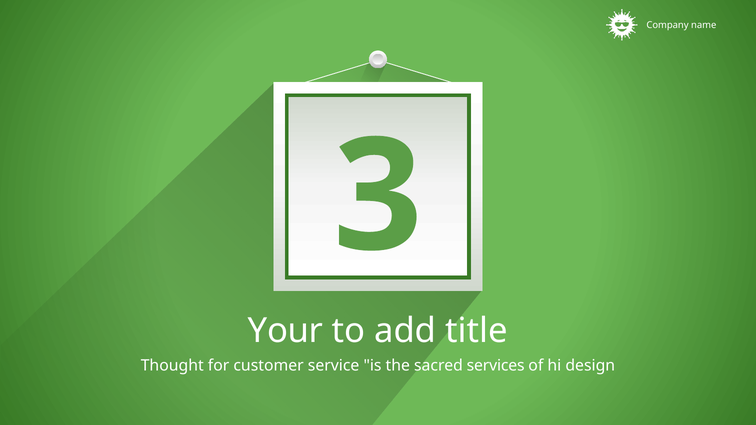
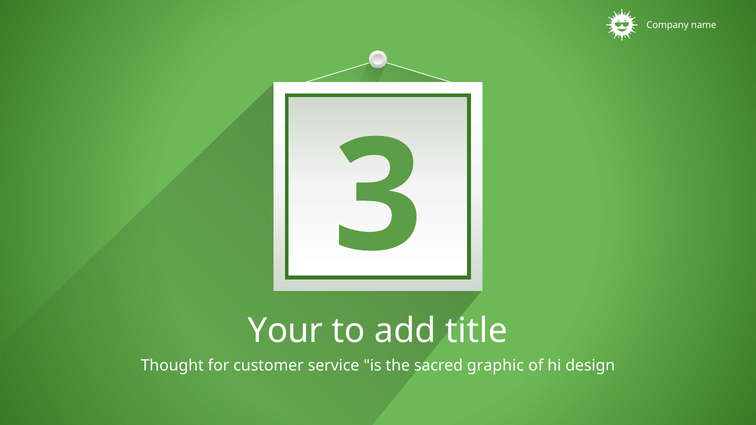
services: services -> graphic (496, 366)
